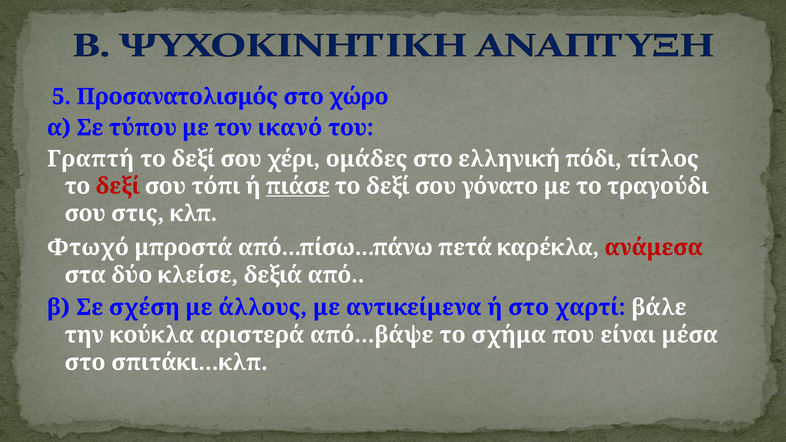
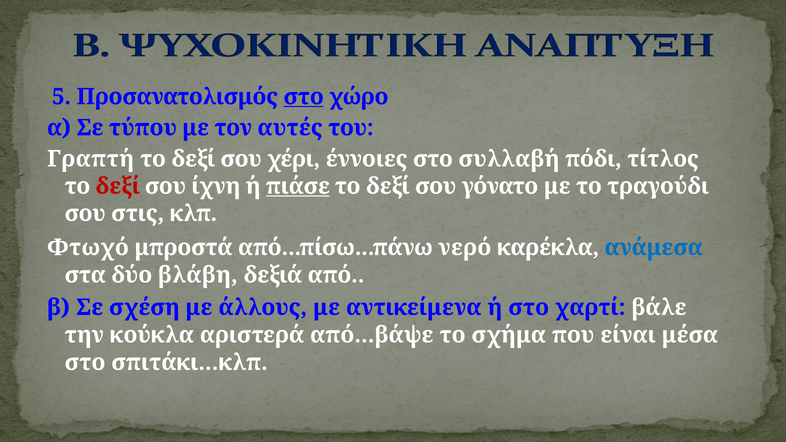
στο underline: none -> present (304, 97)
ικανό: ικανό -> αυτές (290, 128)
ομάδες: ομάδες -> έννοιες (367, 159)
ελληνική: ελληνική -> συλλαβή (509, 159)
τόπι: τόπι -> ίχνη (216, 186)
πετά: πετά -> νερό (465, 248)
ανάμεσα colour: red -> blue (654, 248)
κλείσε: κλείσε -> βλάβη (198, 275)
